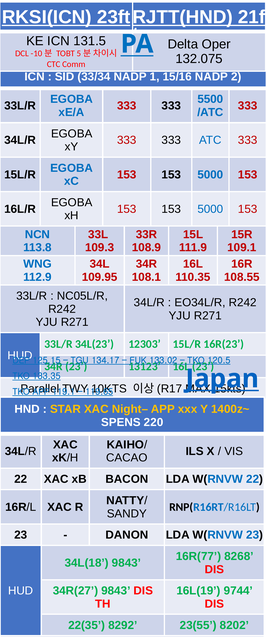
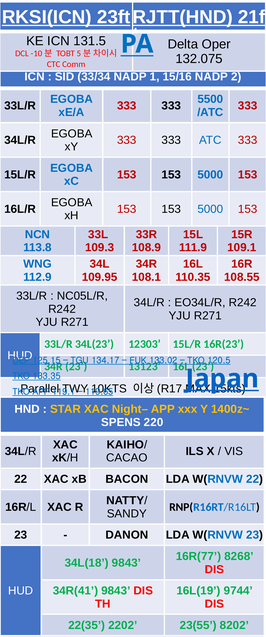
34R(27: 34R(27 -> 34R(41 (75, 590)
8292: 8292 -> 2202 (123, 625)
